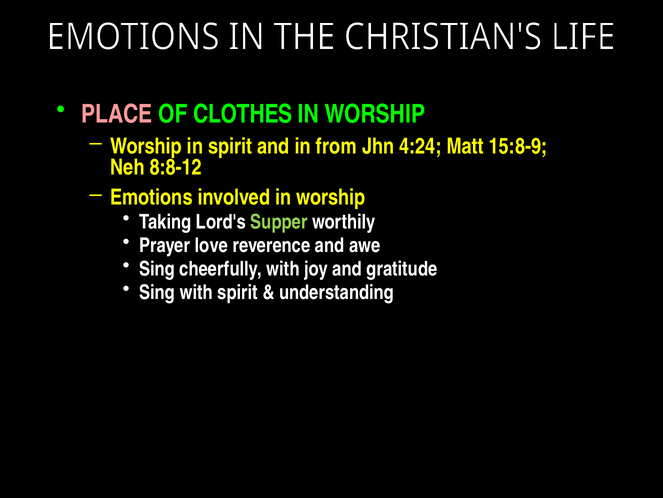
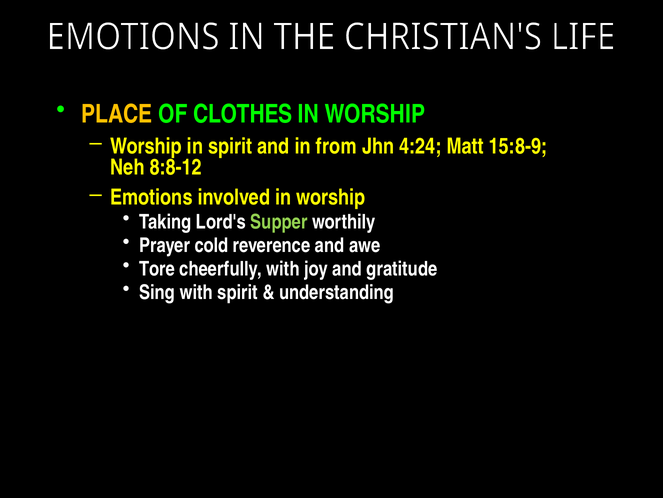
PLACE colour: pink -> yellow (117, 114)
love: love -> cold (211, 245)
Sing: Sing -> Tore (157, 269)
